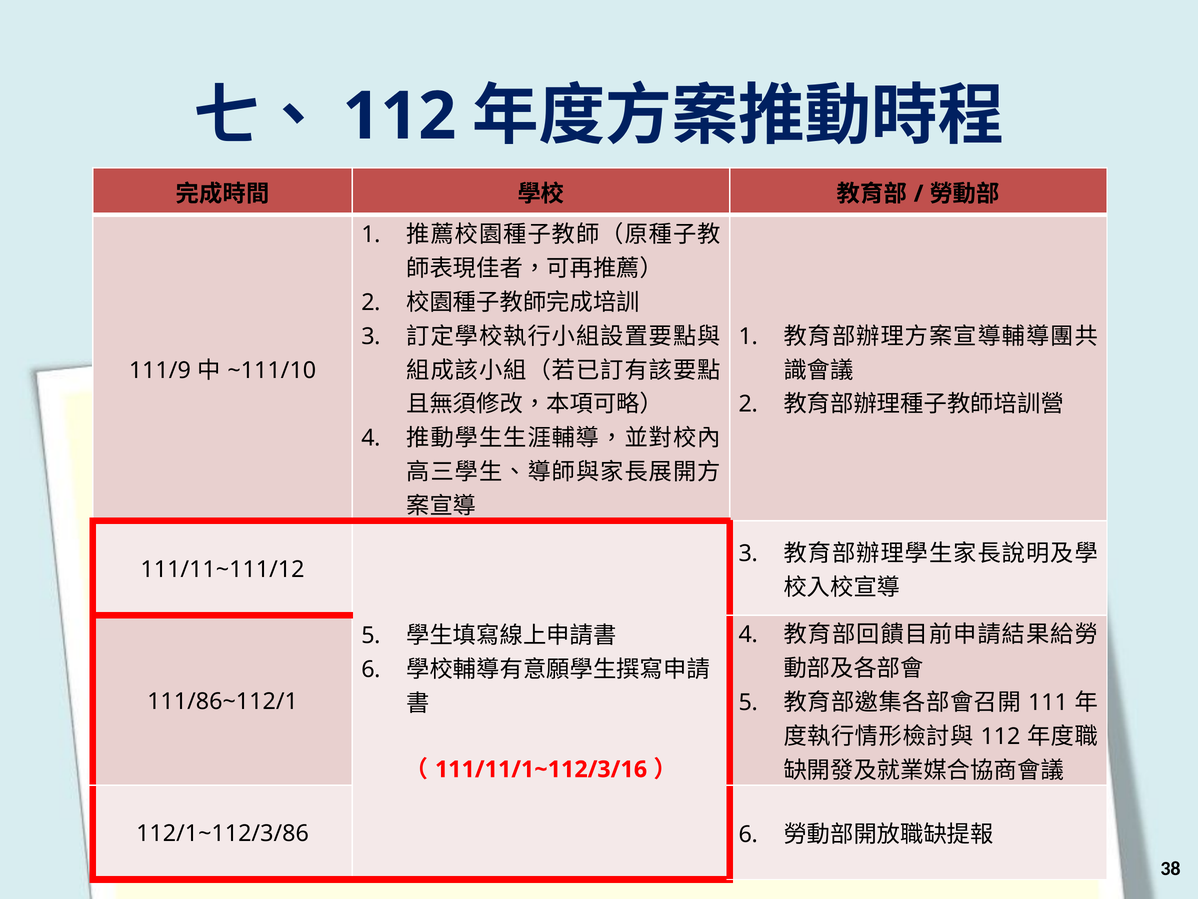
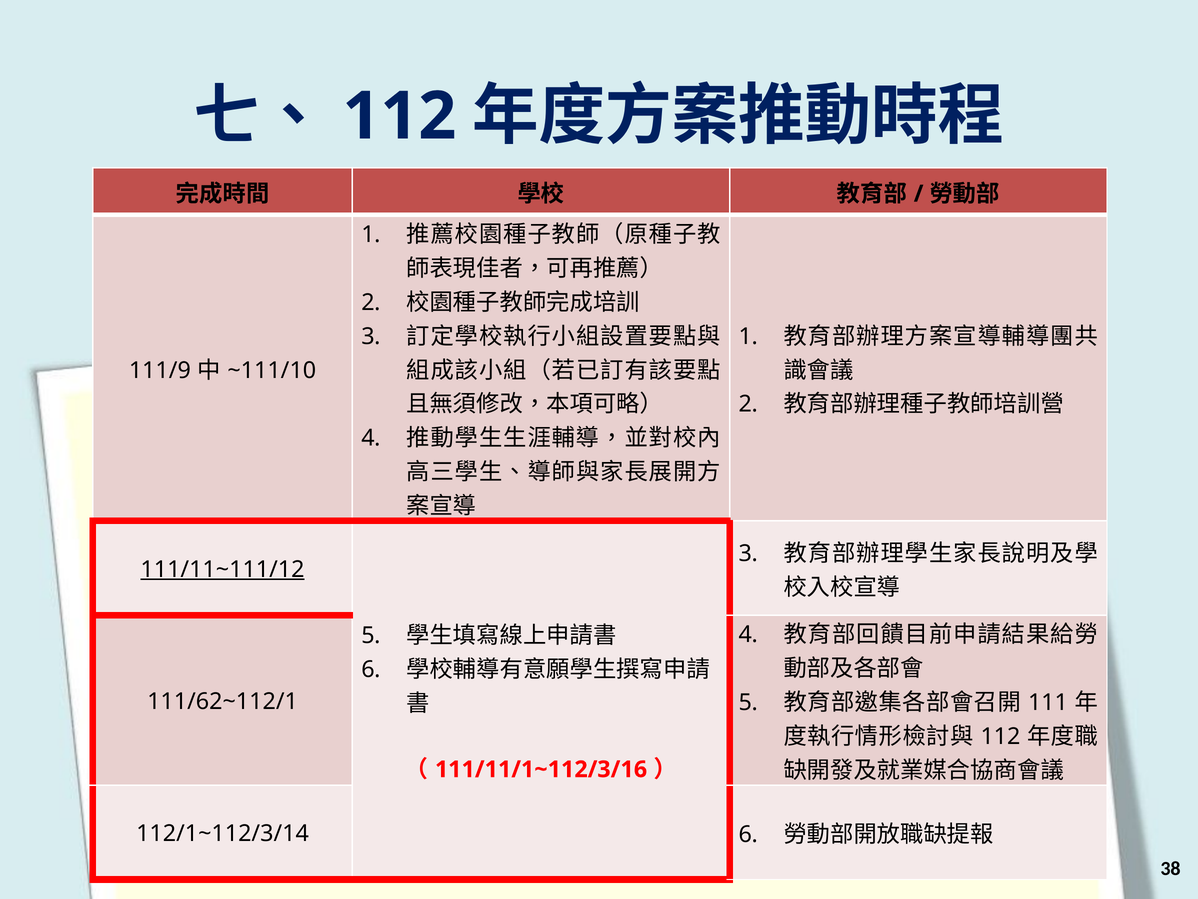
111/11~111/12 underline: none -> present (222, 569)
111/86~112/1: 111/86~112/1 -> 111/62~112/1 (223, 701)
112/1~112/3/86: 112/1~112/3/86 -> 112/1~112/3/14 (222, 833)
